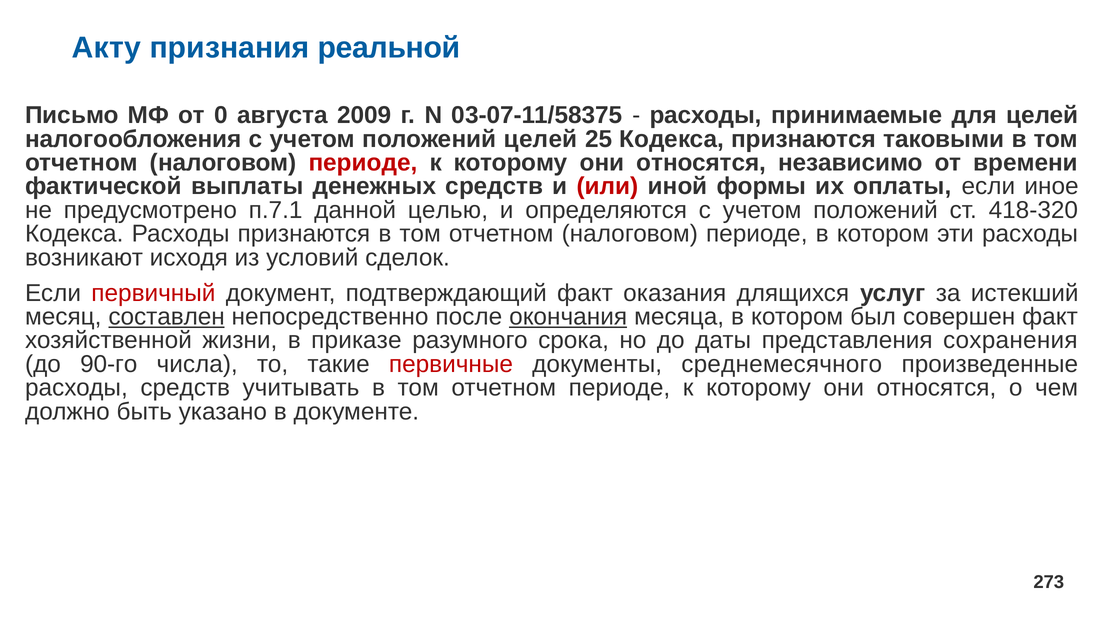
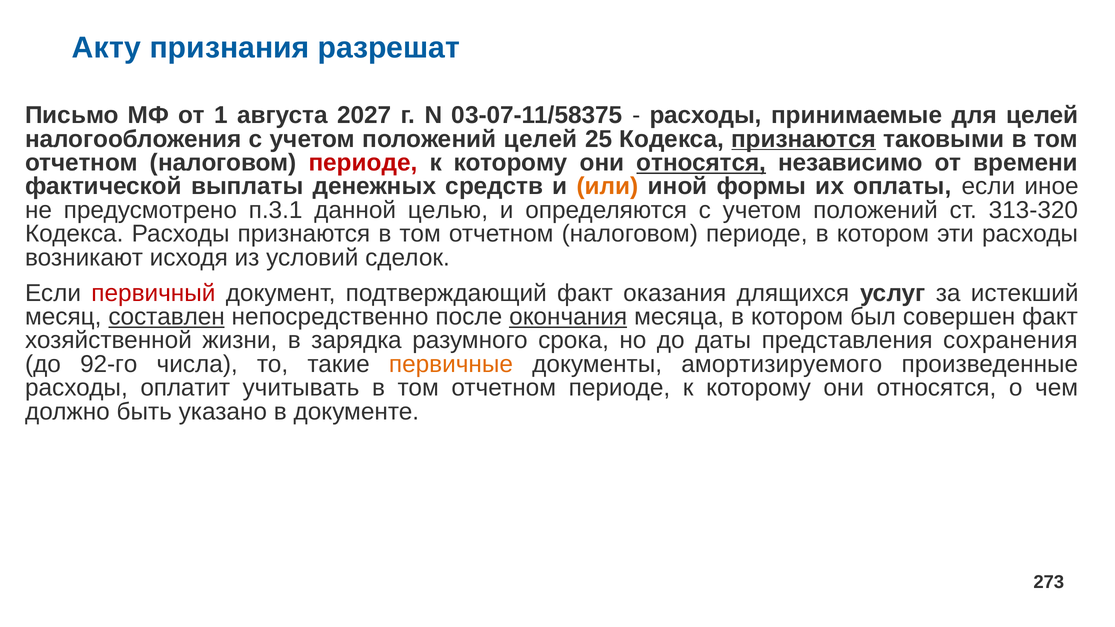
реальной: реальной -> разрешат (389, 48)
0: 0 -> 1 (221, 115)
2009: 2009 -> 2027 (364, 115)
признаются underline: none -> present (804, 139)
относятся underline: none -> present (701, 163)
или colour: red -> orange (608, 186)
п.7.1: п.7.1 -> п.3.1 (276, 210)
418-320: 418-320 -> 313-320 (1033, 210)
приказе: приказе -> зарядка (356, 340)
90-го: 90-го -> 92-го (109, 364)
первичные colour: red -> orange (451, 364)
среднемесячного: среднемесячного -> амортизируемого (782, 364)
расходы средств: средств -> оплатит (185, 388)
